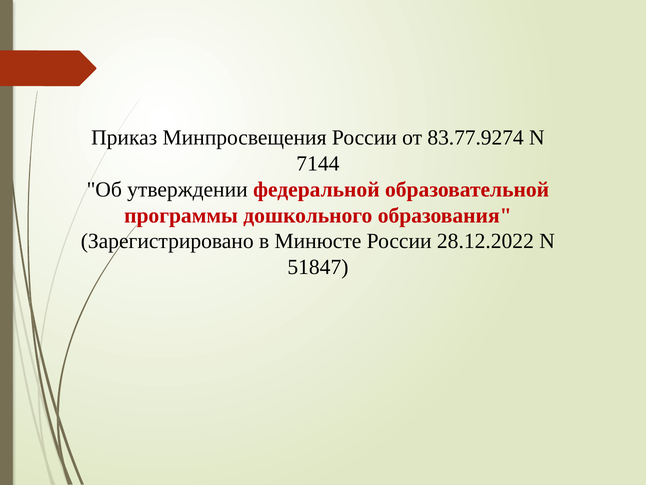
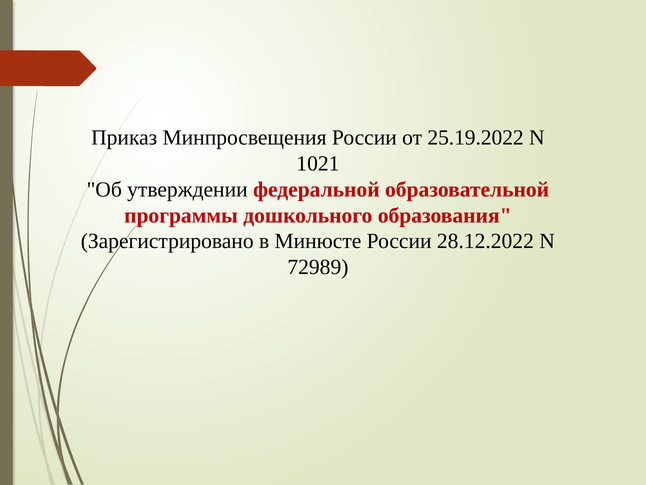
83.77.9274: 83.77.9274 -> 25.19.2022 (476, 138)
7144: 7144 -> 1021 (318, 164)
51847: 51847 -> 72989 (318, 267)
